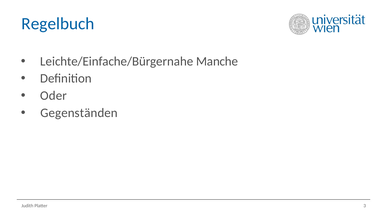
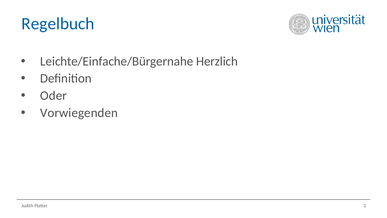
Manche: Manche -> Herzlich (217, 61)
Gegenständen: Gegenständen -> Vorwiegenden (79, 113)
